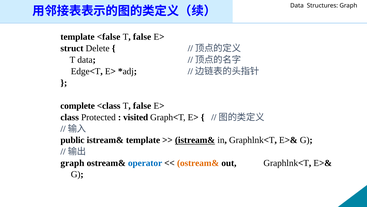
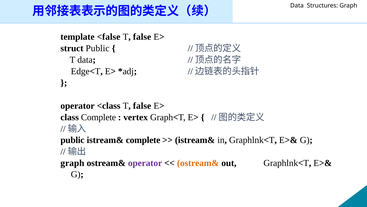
struct Delete: Delete -> Public (98, 48)
complete: complete -> operator (78, 105)
class Protected: Protected -> Complete (98, 117)
visited: visited -> vertex (136, 117)
istream& template: template -> complete (143, 140)
istream& underline: present -> none (195, 140)
operator colour: blue -> purple (145, 163)
